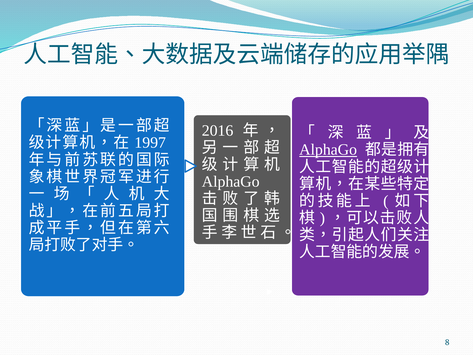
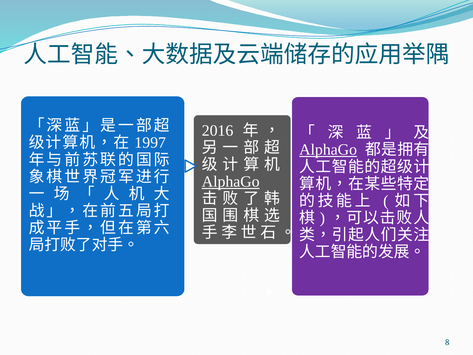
AlphaGo underline: none -> present (231, 181)
